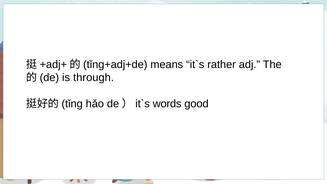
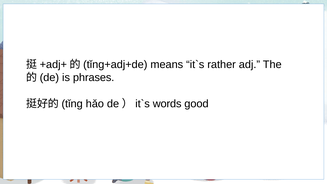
through: through -> phrases (94, 78)
